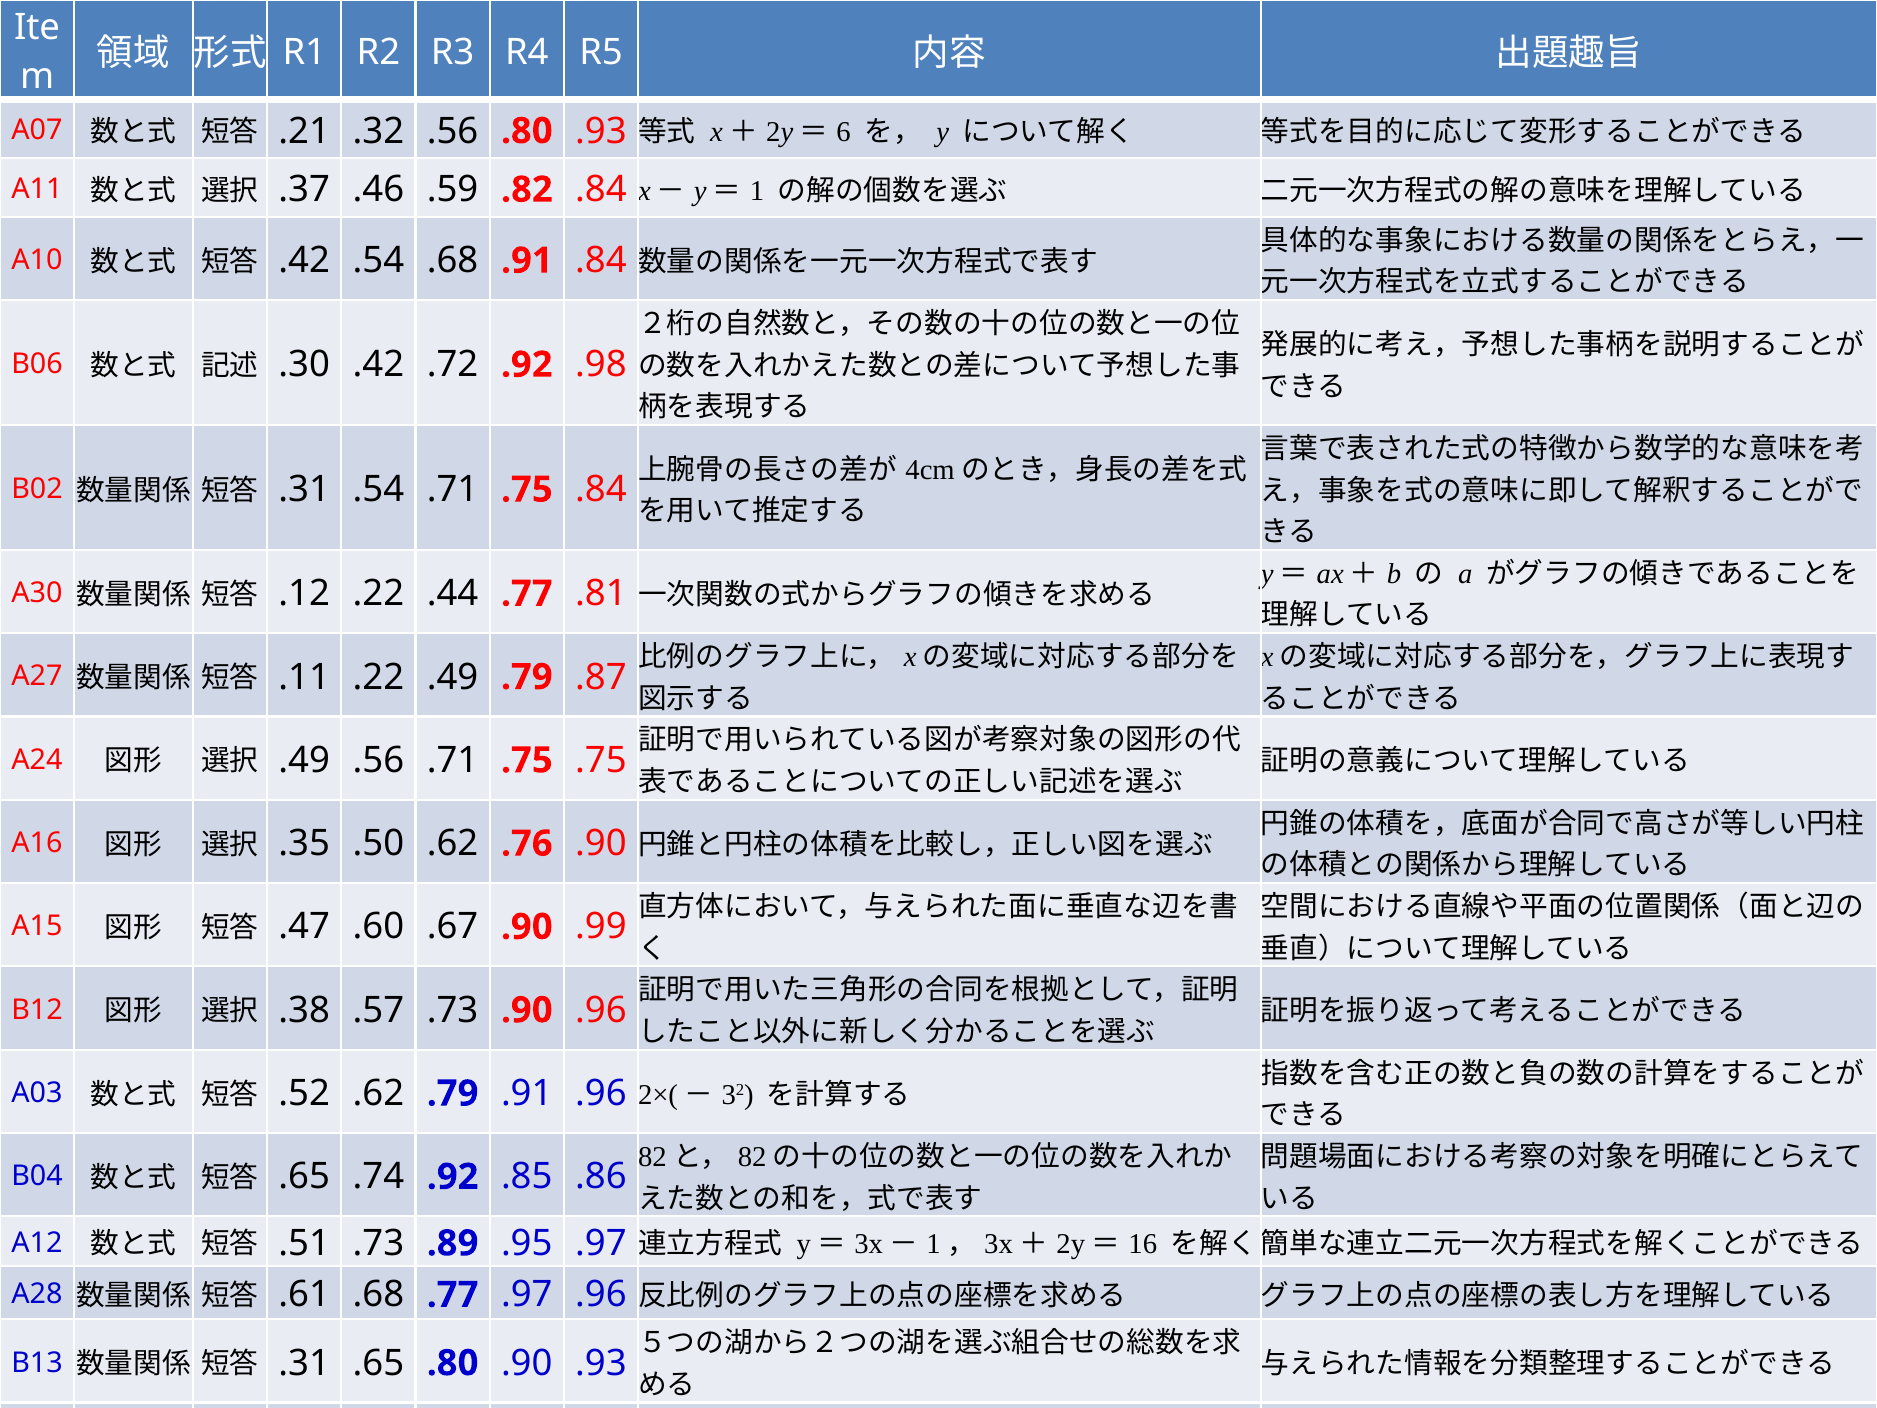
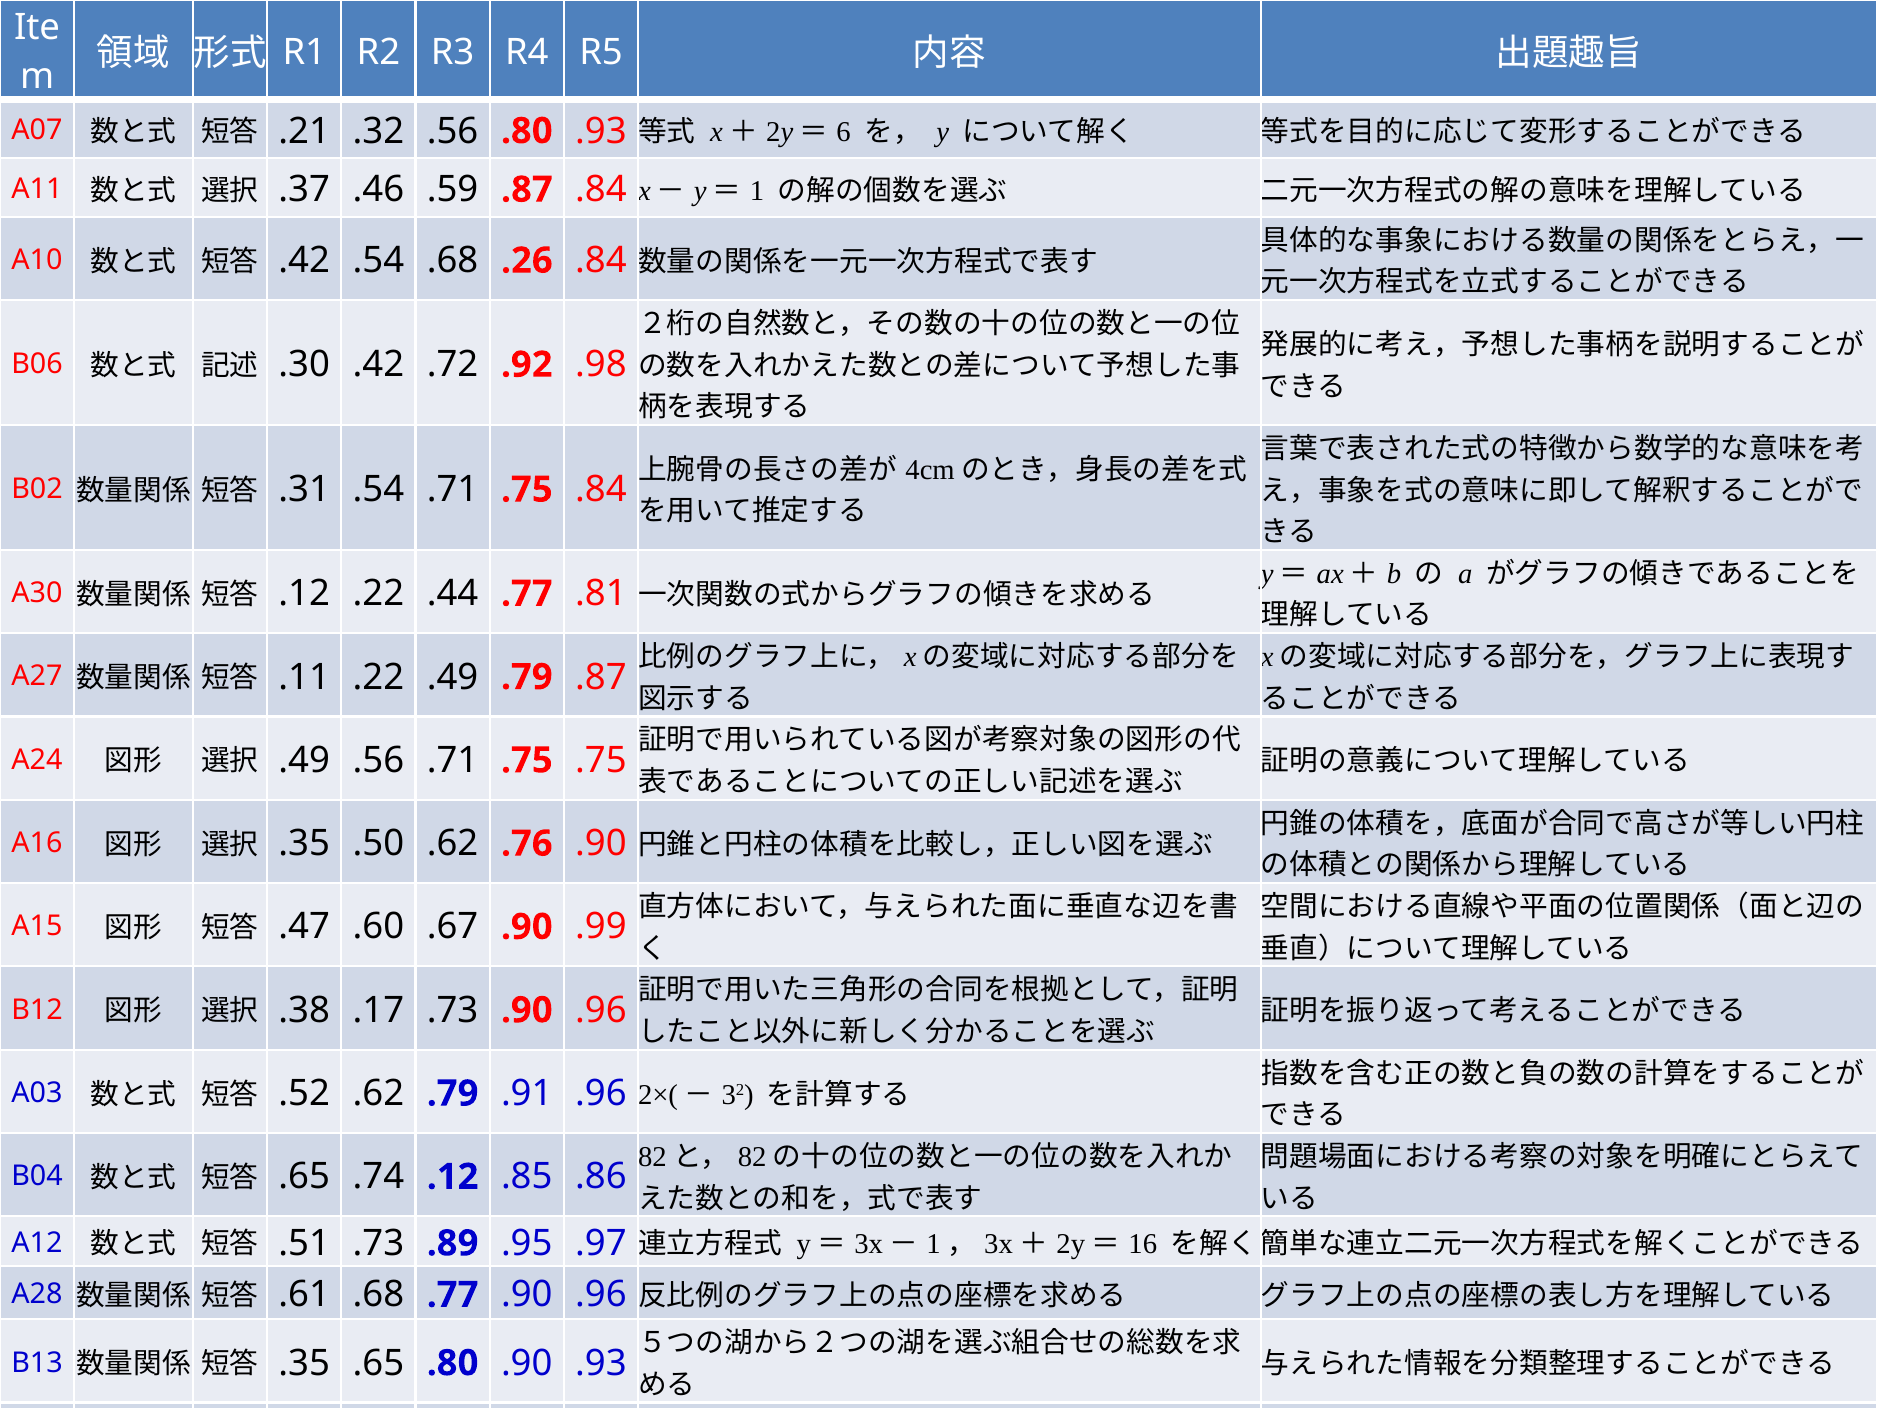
.59 .82: .82 -> .87 (527, 190)
.68 .91: .91 -> .26 (527, 261)
.57: .57 -> .17 (378, 1010)
.74 .92: .92 -> .12 (453, 1177)
.97: .97 -> .90 (527, 1295)
.31: .31 -> .35 (304, 1363)
